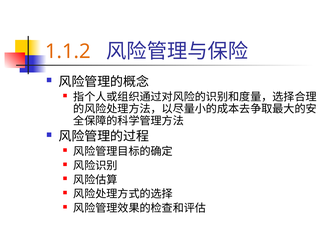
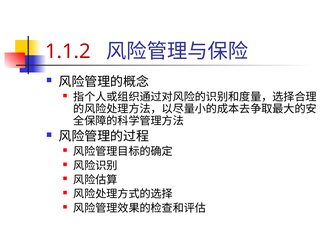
1.1.2 colour: orange -> red (68, 52)
